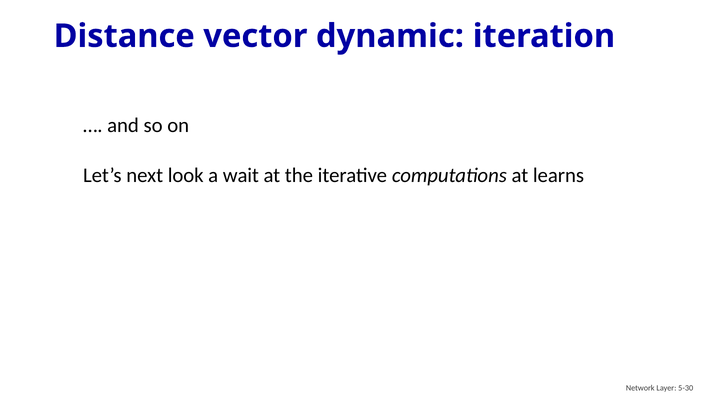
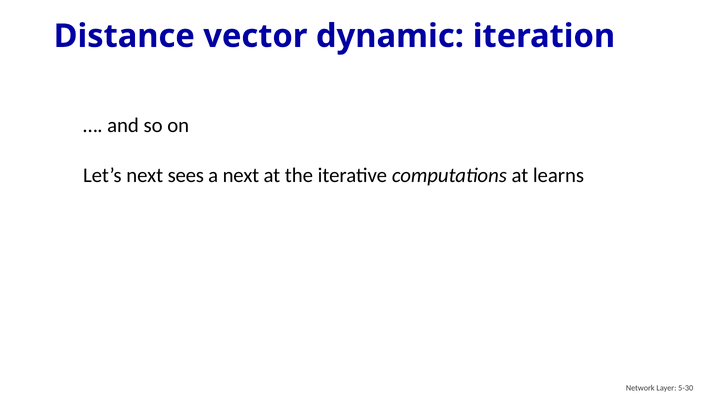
look: look -> sees (186, 175)
a wait: wait -> next (241, 175)
